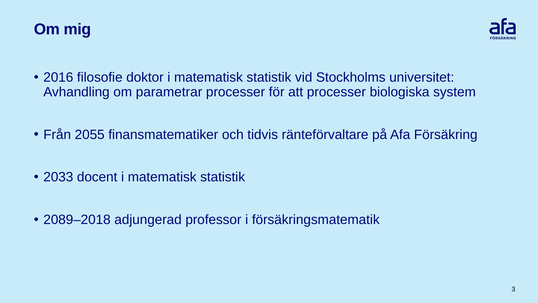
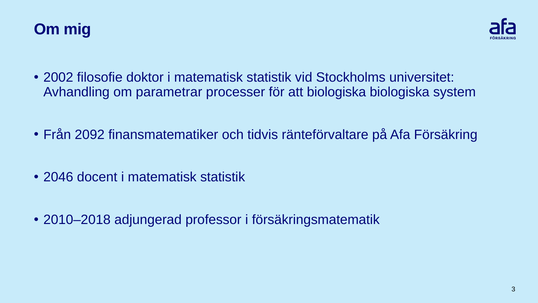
2016: 2016 -> 2002 (58, 77)
att processer: processer -> biologiska (336, 92)
2055: 2055 -> 2092 (90, 134)
2033: 2033 -> 2046 (58, 177)
2089–2018: 2089–2018 -> 2010–2018 (77, 220)
